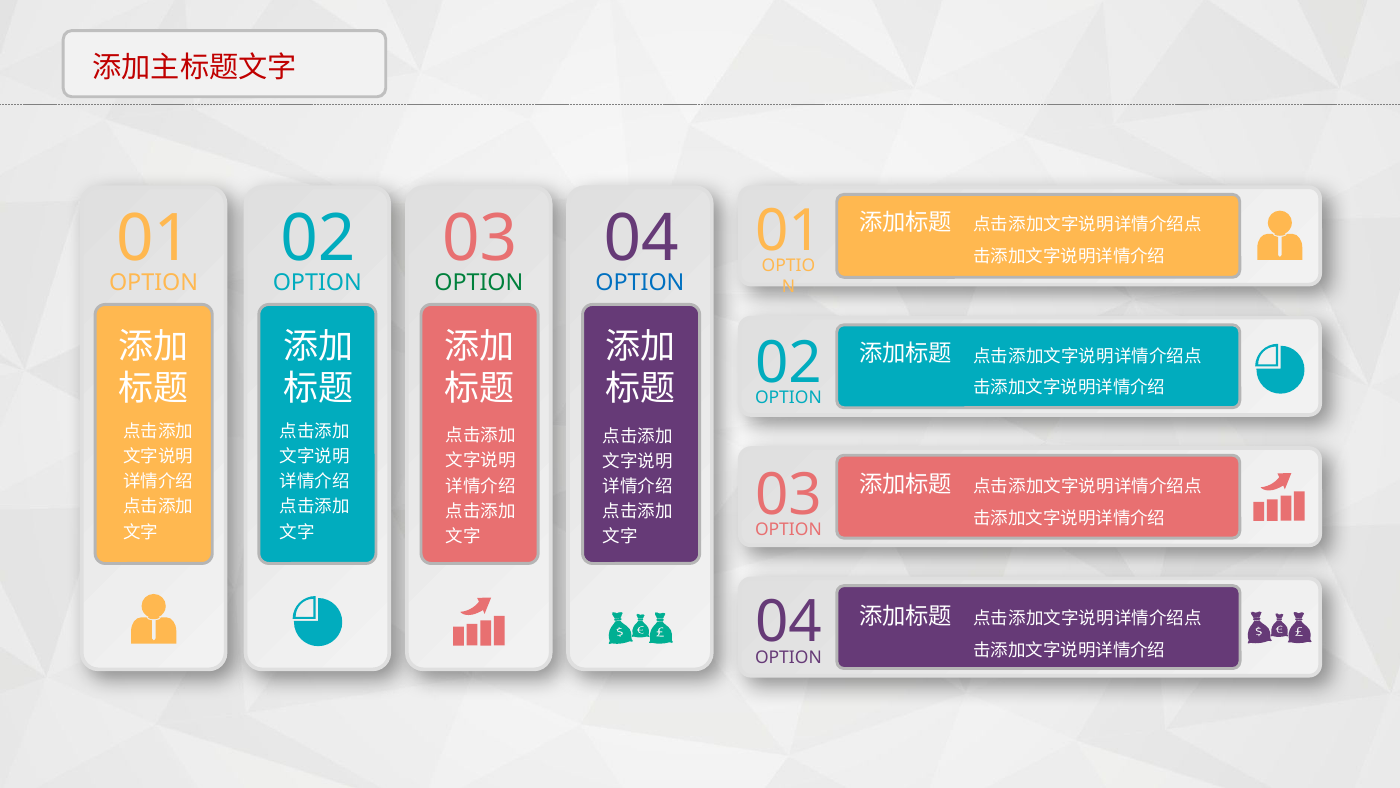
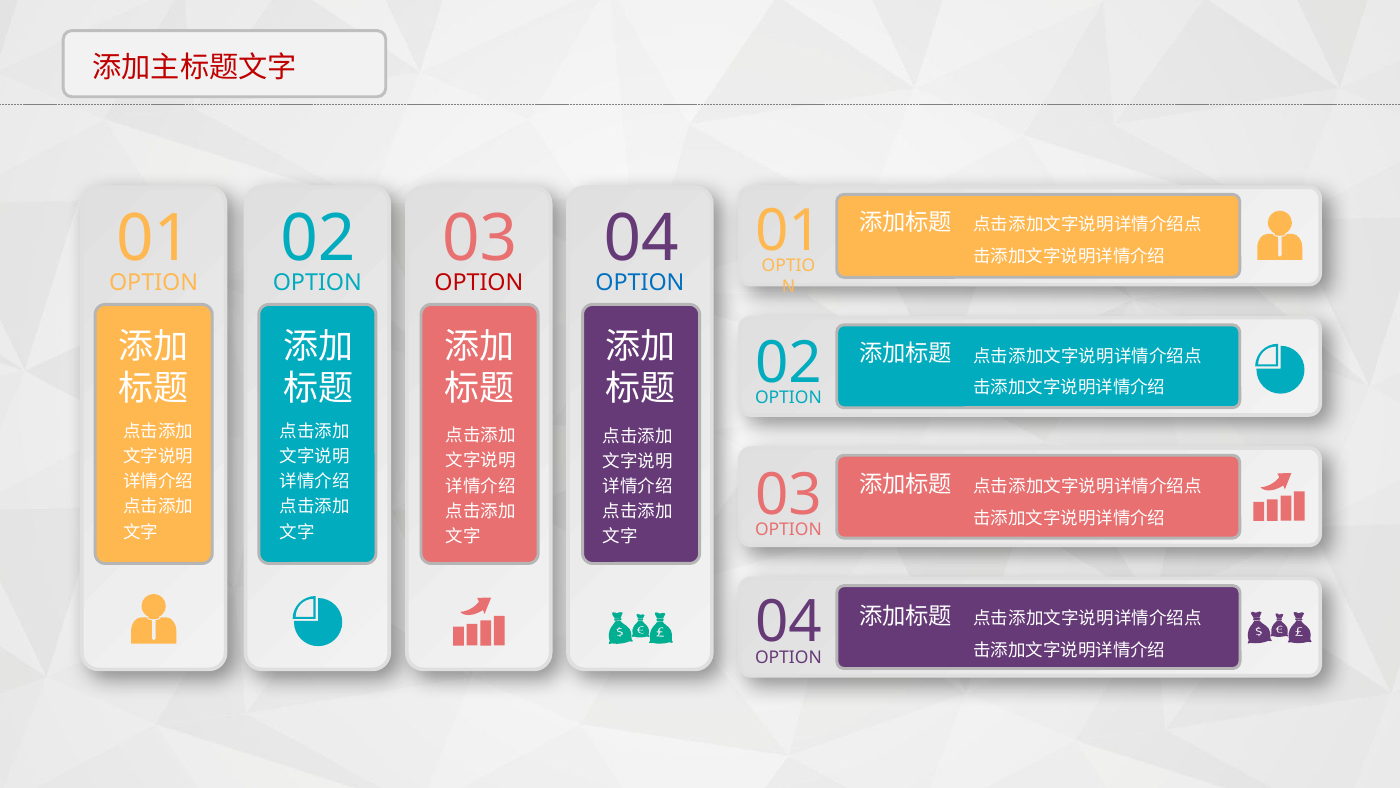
OPTION colour: green -> red (479, 283)
